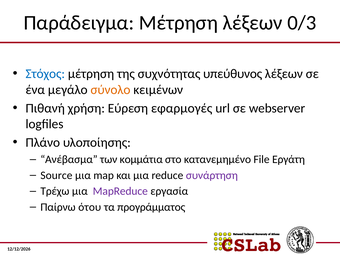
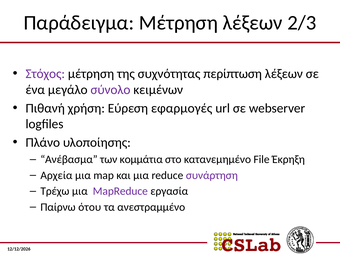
0/3: 0/3 -> 2/3 (302, 23)
Στόχος colour: blue -> purple (45, 74)
υπεύθυνος: υπεύθυνος -> περίπτωση (233, 74)
σύνολο colour: orange -> purple (110, 90)
Εργάτη: Εργάτη -> Έκρηξη (289, 159)
Source: Source -> Αρχεία (56, 175)
προγράμματος: προγράμματος -> ανεστραμμένο (151, 207)
